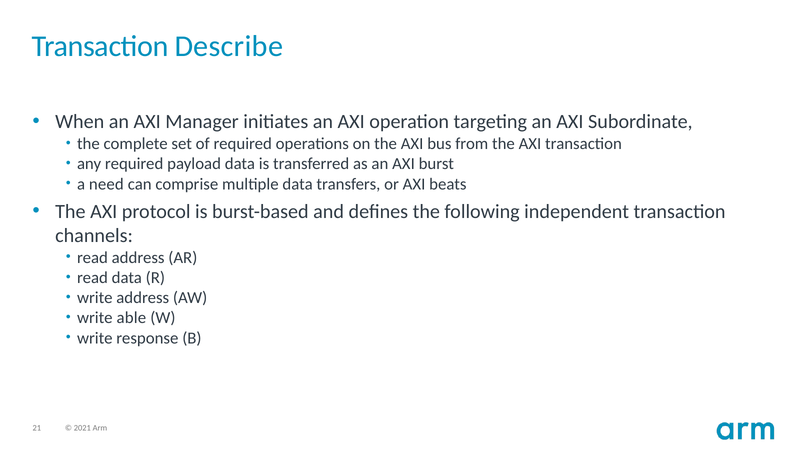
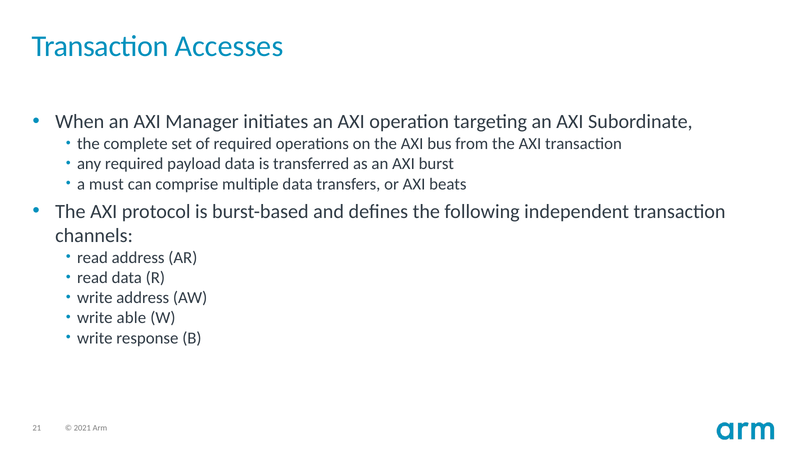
Describe: Describe -> Accesses (229, 46)
need: need -> must (106, 184)
